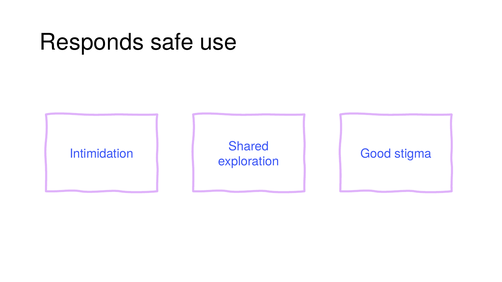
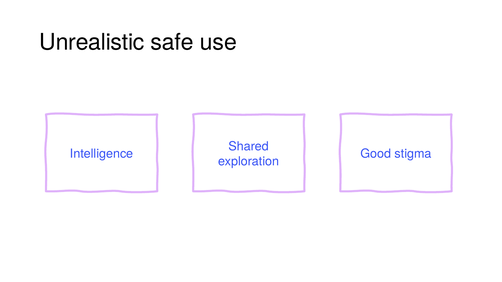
Responds: Responds -> Unrealistic (92, 42)
Intimidation: Intimidation -> Intelligence (102, 154)
